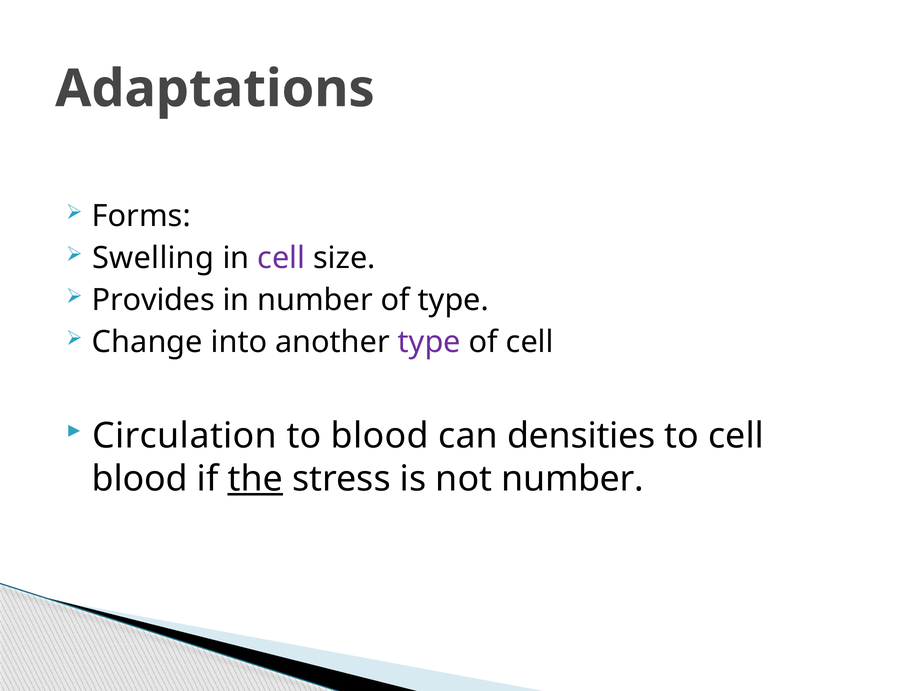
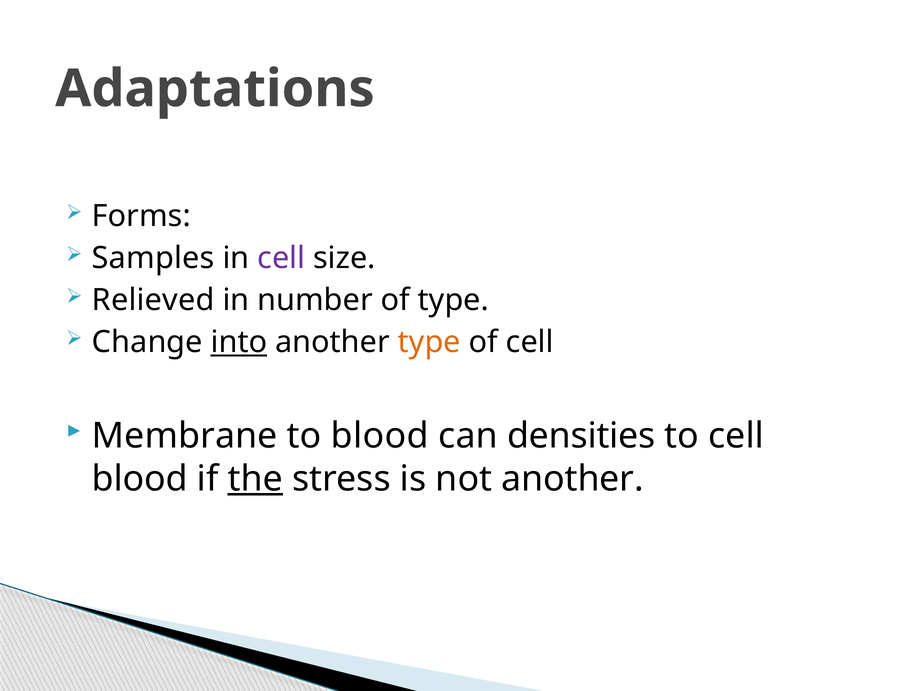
Swelling: Swelling -> Samples (153, 258)
Provides: Provides -> Relieved (153, 300)
into underline: none -> present (239, 342)
type colour: purple -> orange (429, 342)
Circulation: Circulation -> Membrane (185, 436)
not number: number -> another (573, 479)
